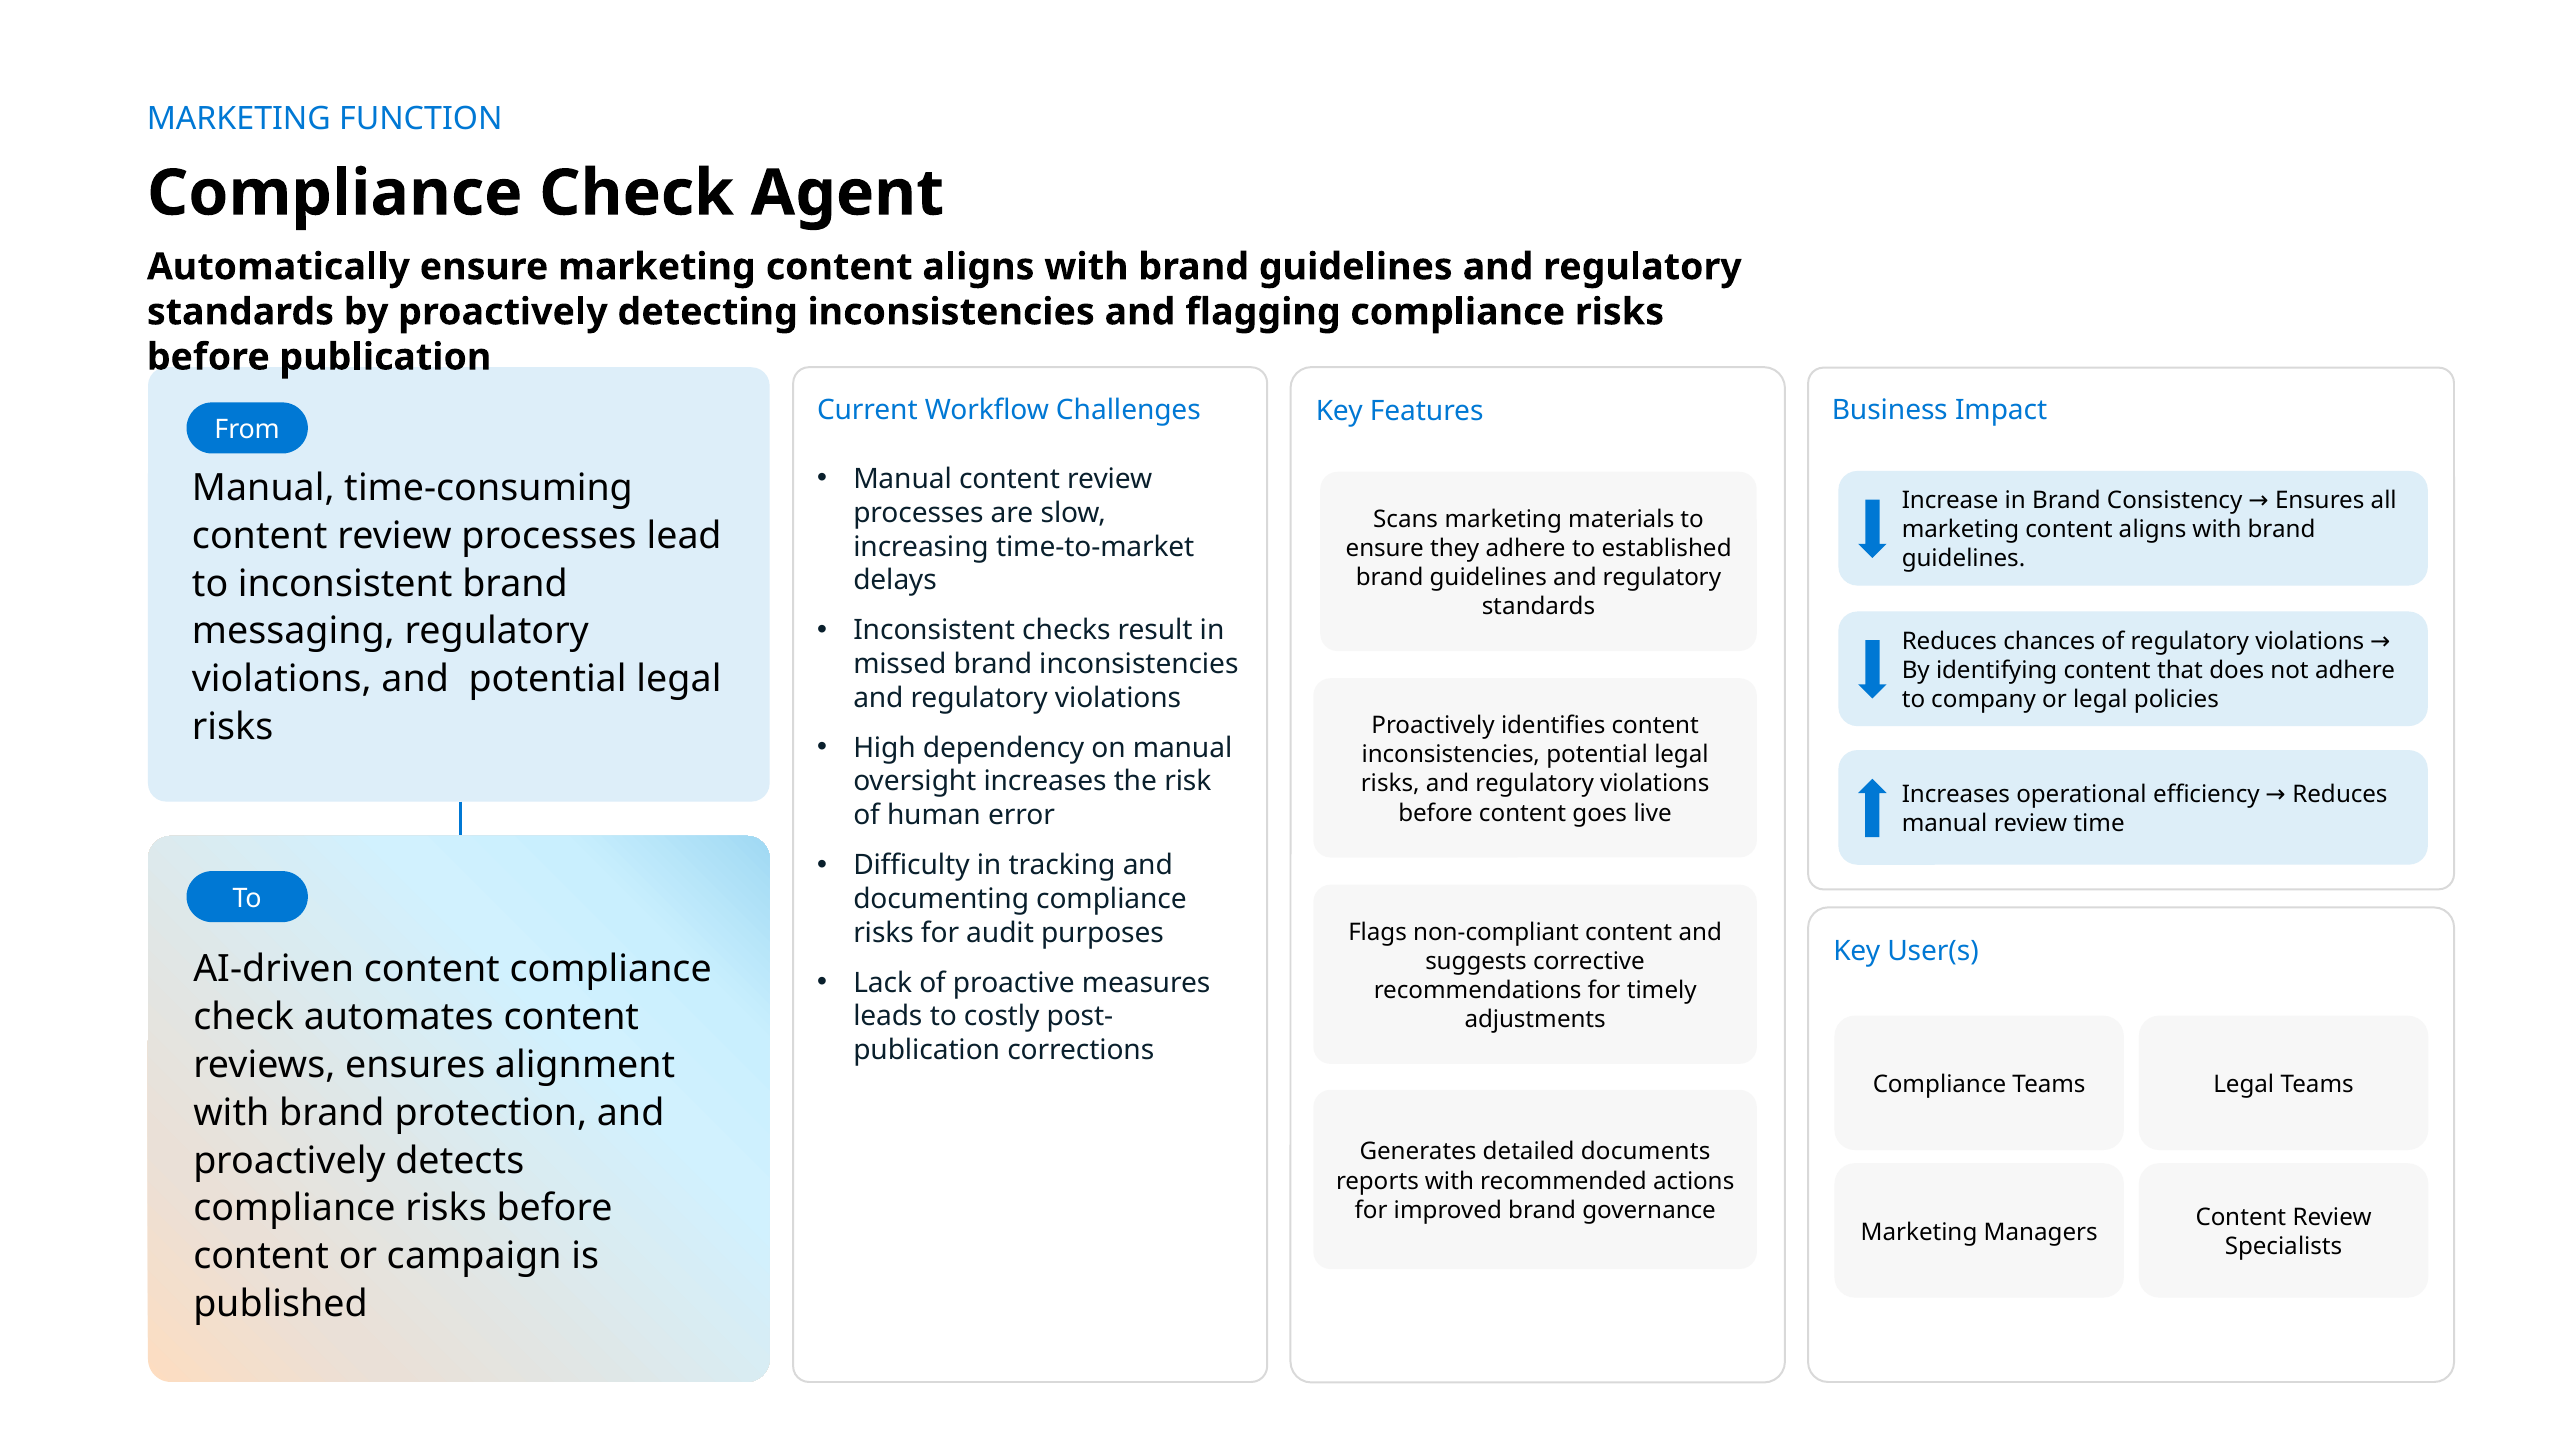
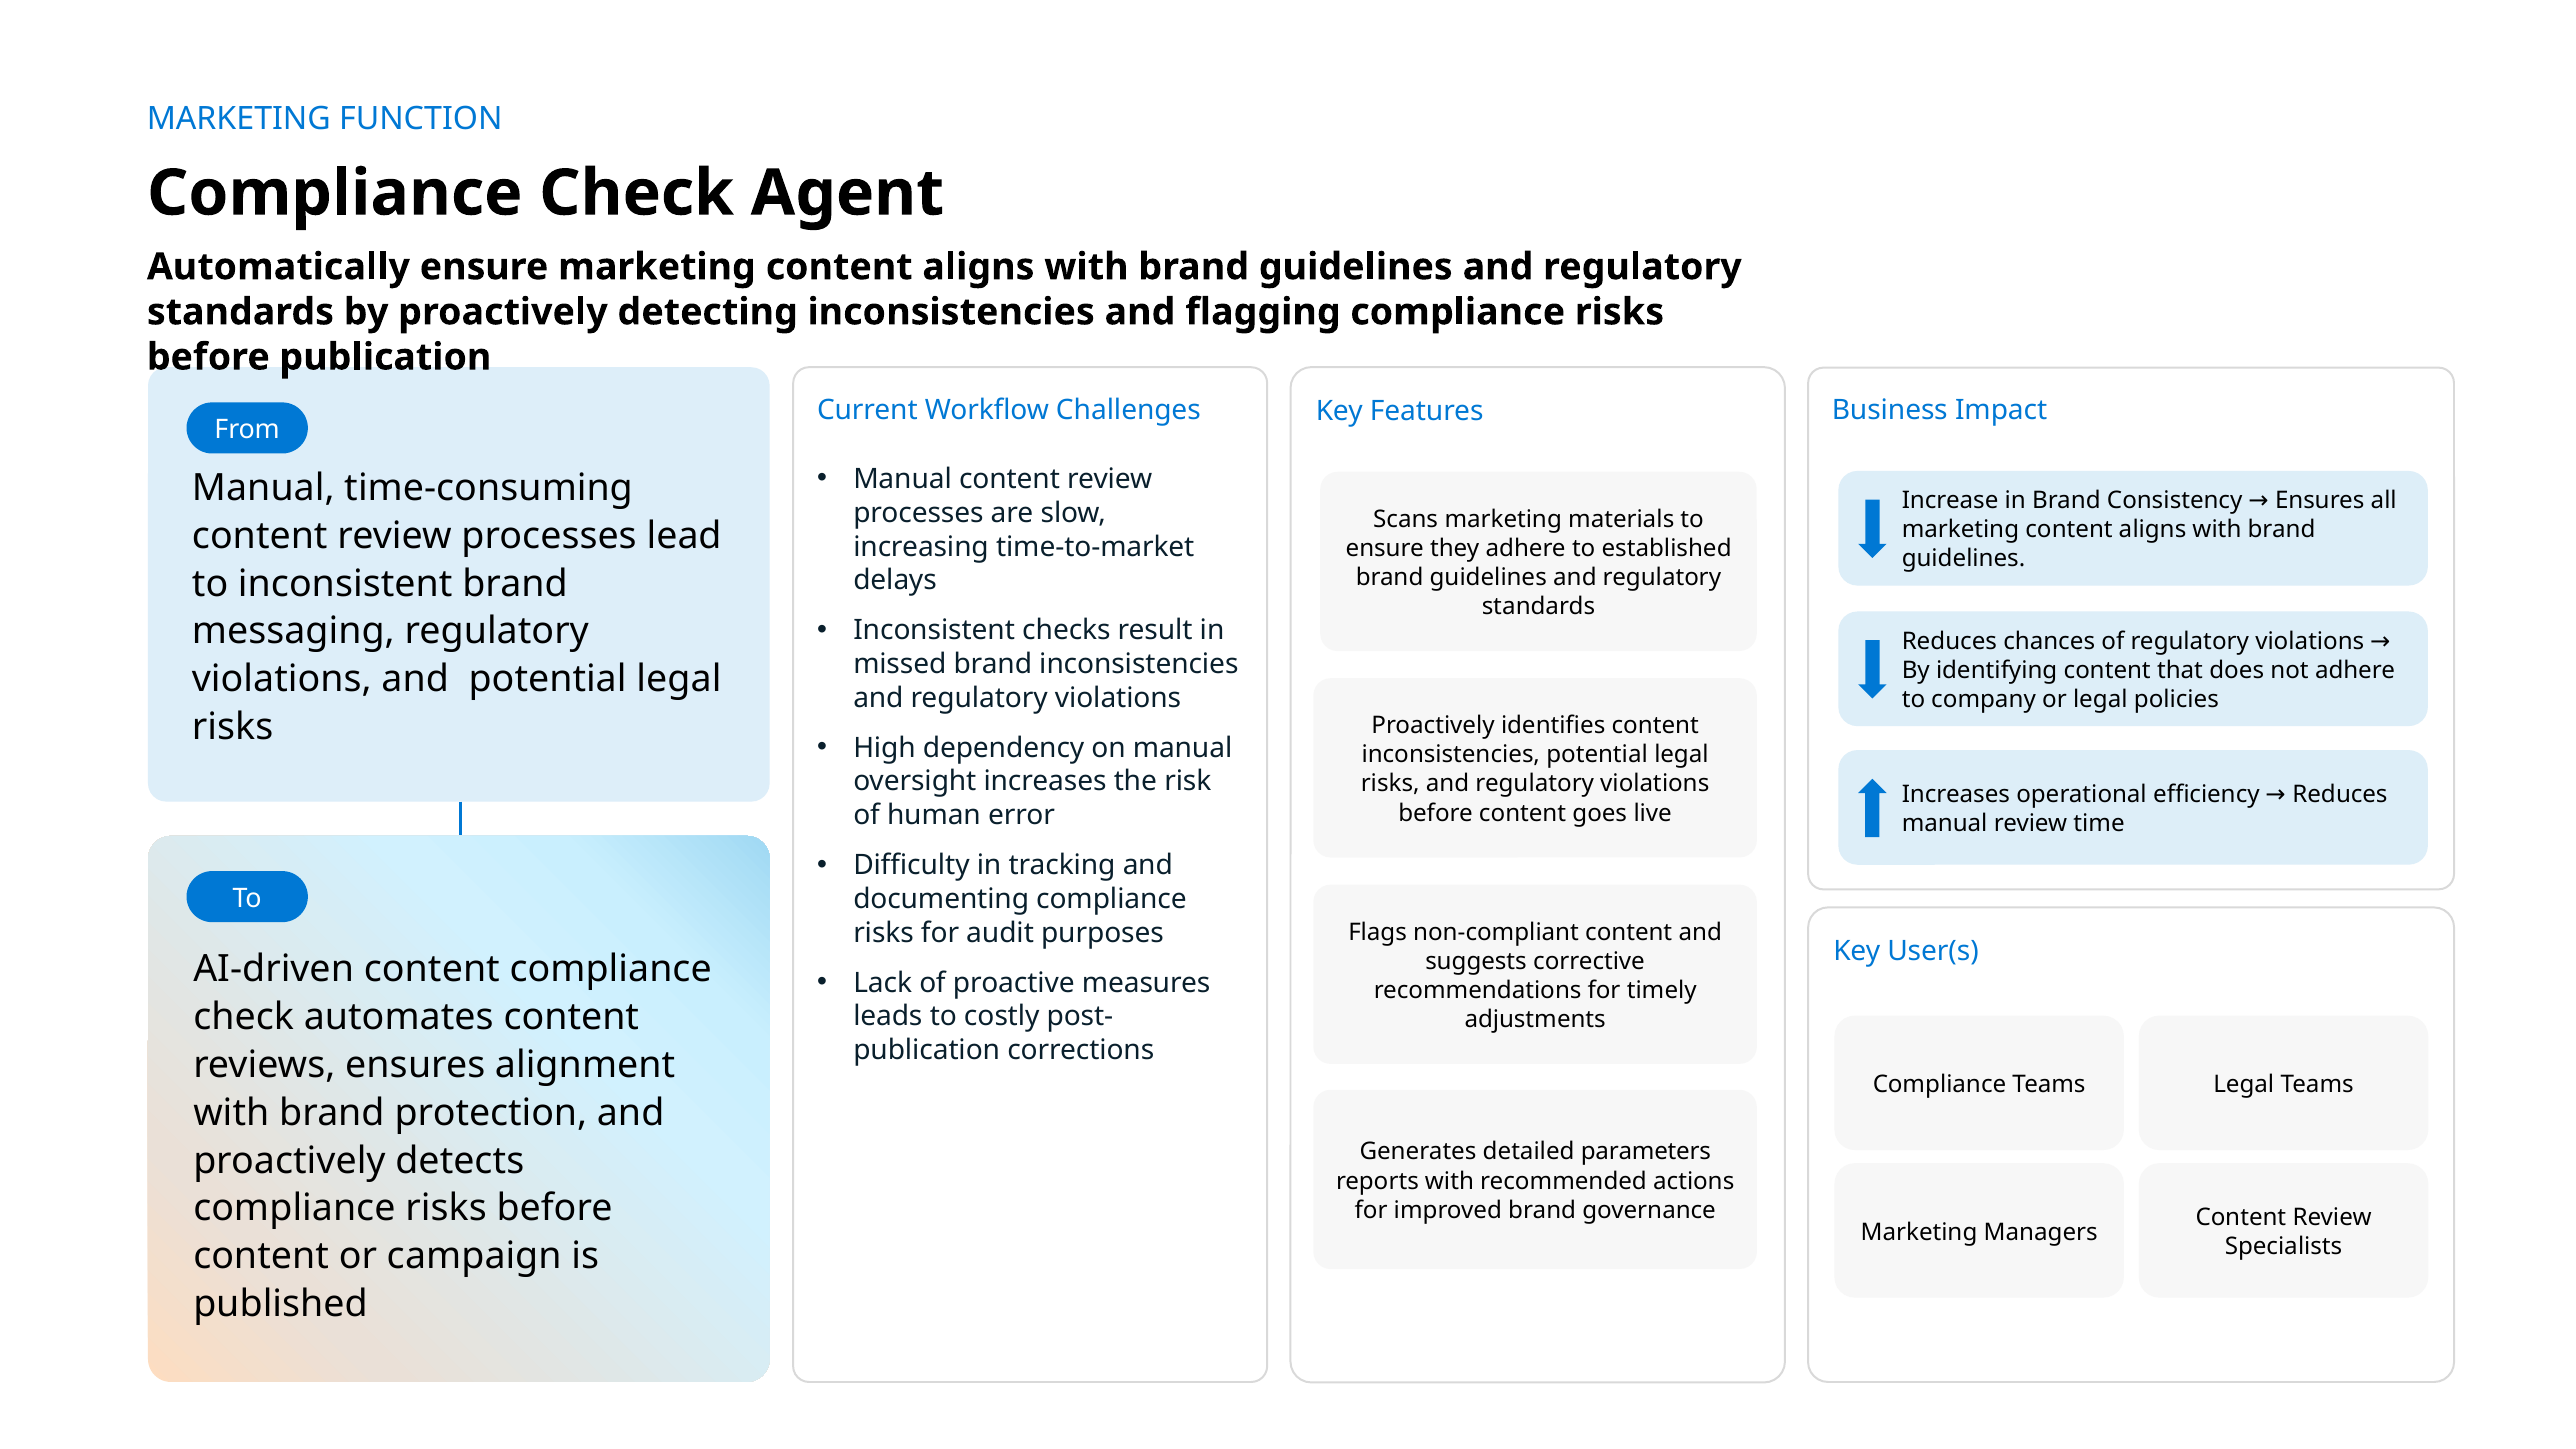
documents: documents -> parameters (1646, 1152)
